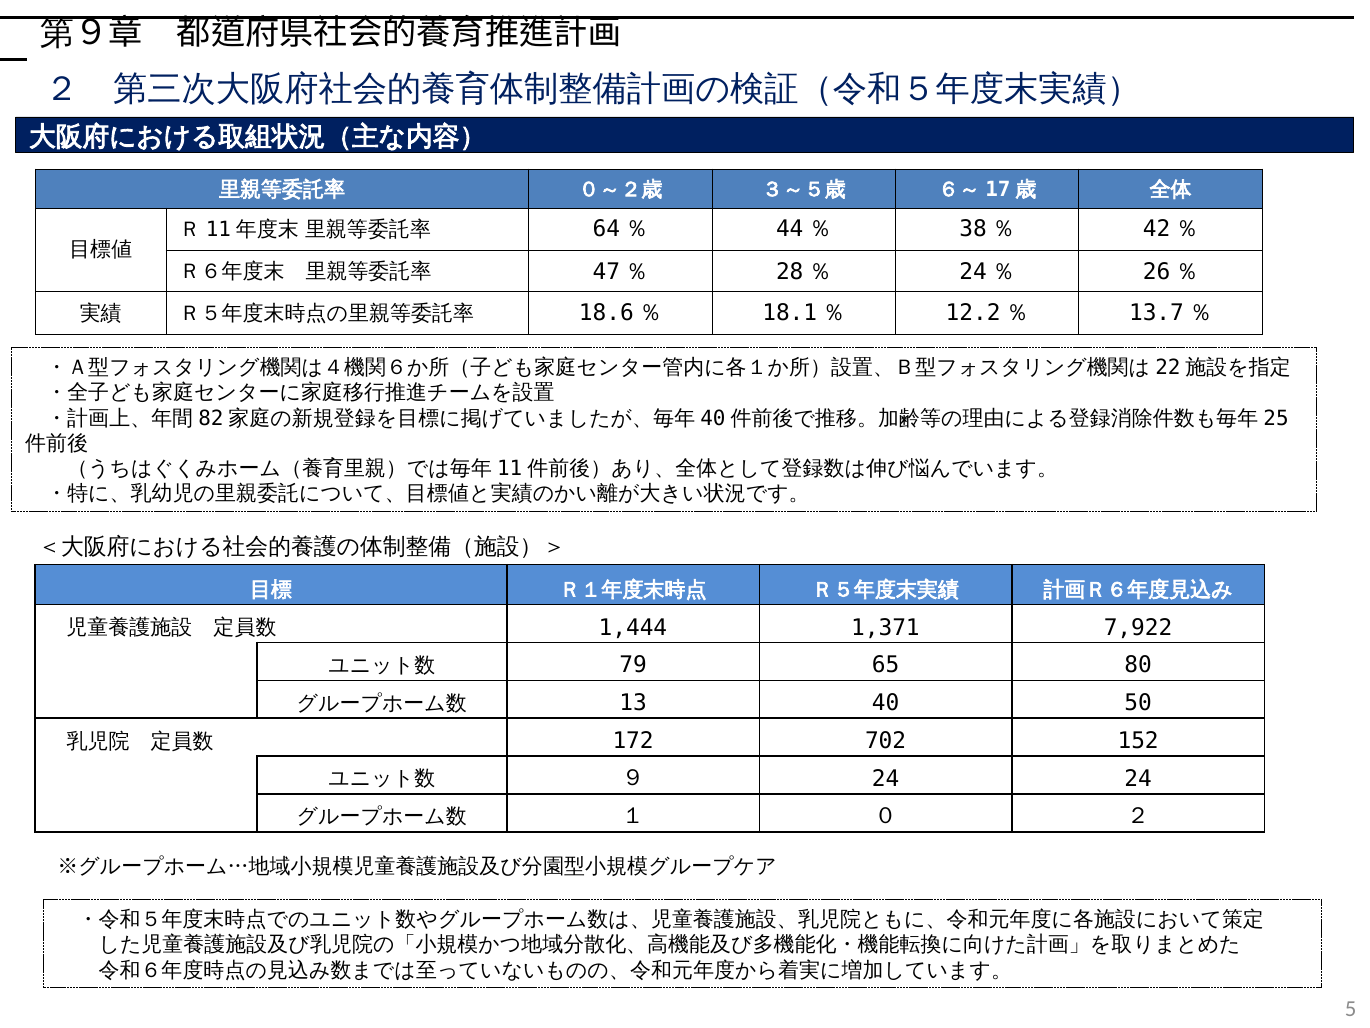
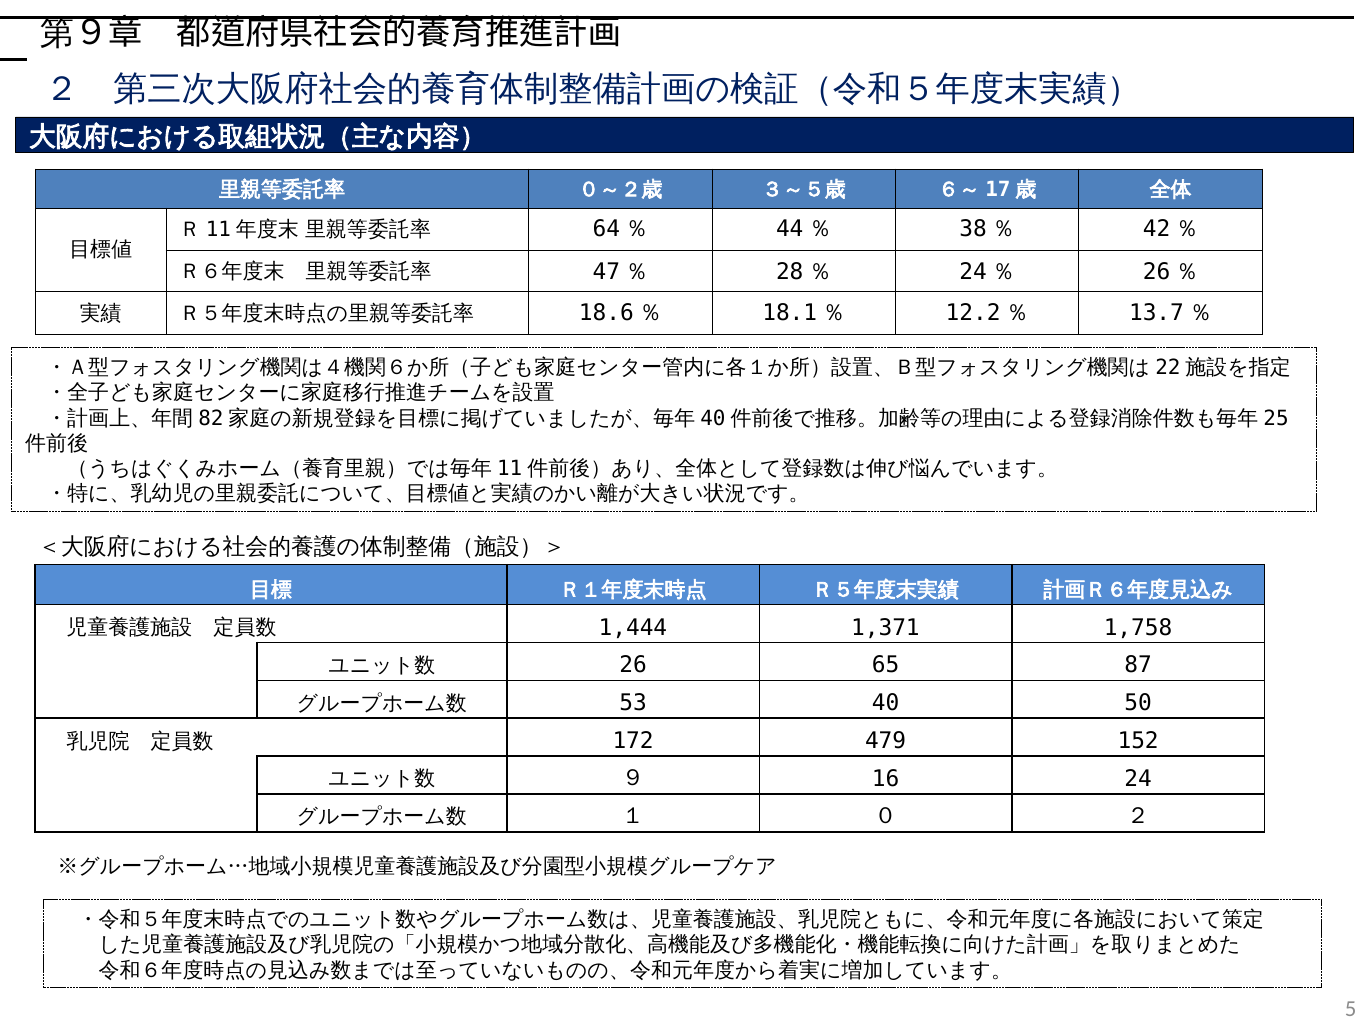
7,922: 7,922 -> 1,758 (1138, 627)
79: 79 -> 26 (633, 665)
80: 80 -> 87 (1138, 665)
13: 13 -> 53 (633, 703)
702: 702 -> 479 (886, 741)
９ 24: 24 -> 16 (886, 779)
